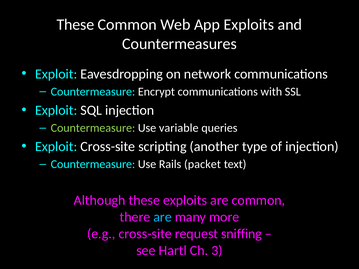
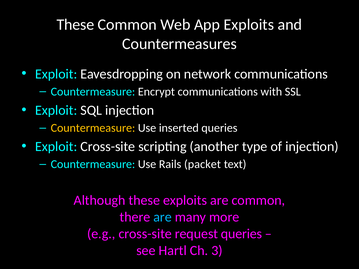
Countermeasure colour: light green -> yellow (93, 128)
variable: variable -> inserted (179, 128)
request sniffing: sniffing -> queries (242, 234)
